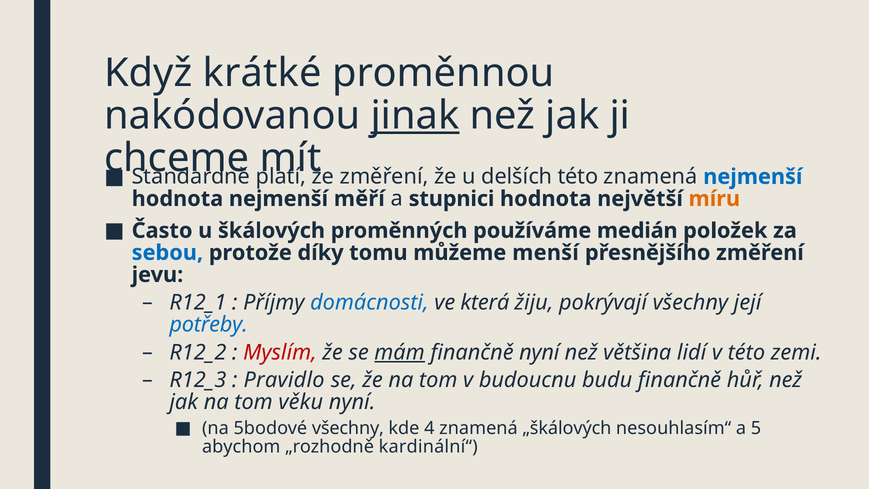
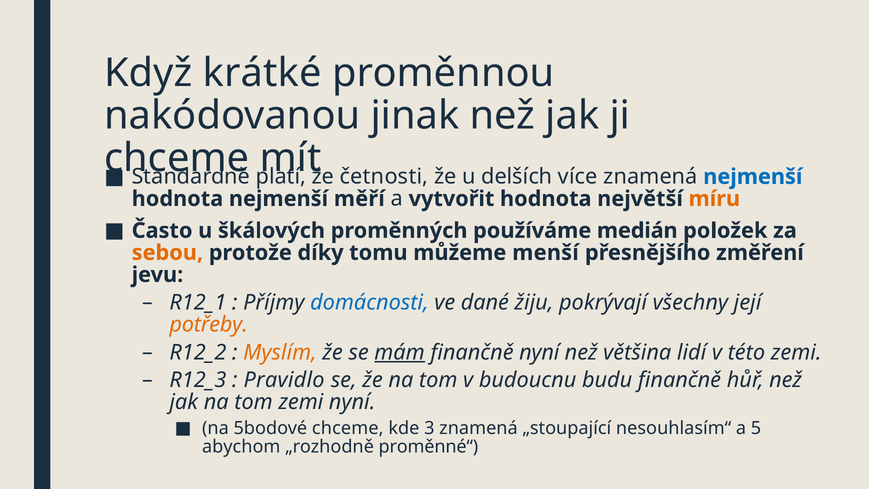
jinak underline: present -> none (415, 116)
že změření: změření -> četnosti (384, 177)
delších této: této -> více (578, 177)
stupnici: stupnici -> vytvořit (451, 199)
sebou colour: blue -> orange (167, 253)
která: která -> dané (485, 302)
potřeby colour: blue -> orange (209, 324)
Myslím colour: red -> orange (280, 352)
tom věku: věku -> zemi (301, 402)
5bodové všechny: všechny -> chceme (348, 428)
4: 4 -> 3 (429, 428)
„škálových: „škálových -> „stoupající (567, 428)
kardinální“: kardinální“ -> proměnné“ (428, 446)
